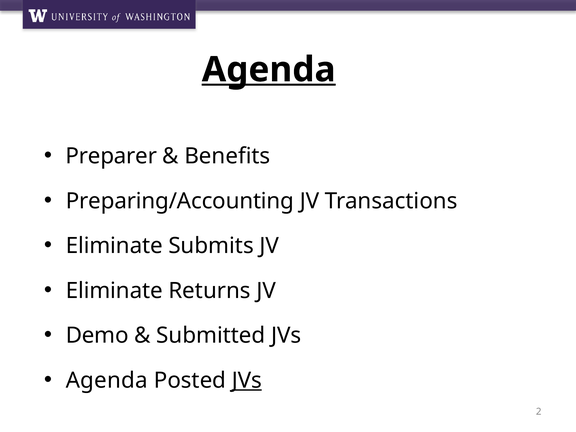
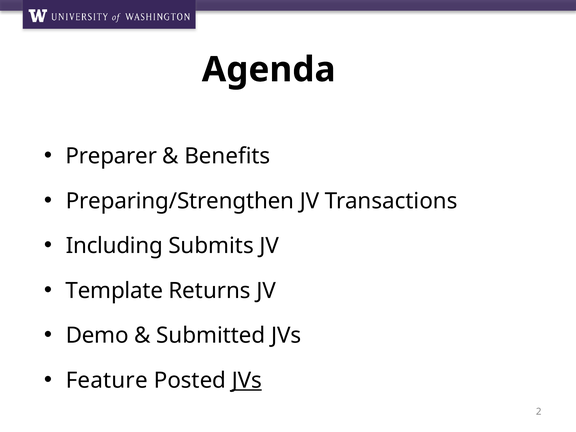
Agenda underline: present -> none (269, 70)
Preparing/Accounting: Preparing/Accounting -> Preparing/Strengthen (180, 201)
Eliminate: Eliminate -> Including (114, 246)
Eliminate: Eliminate -> Template (114, 291)
Agenda: Agenda -> Feature (107, 380)
